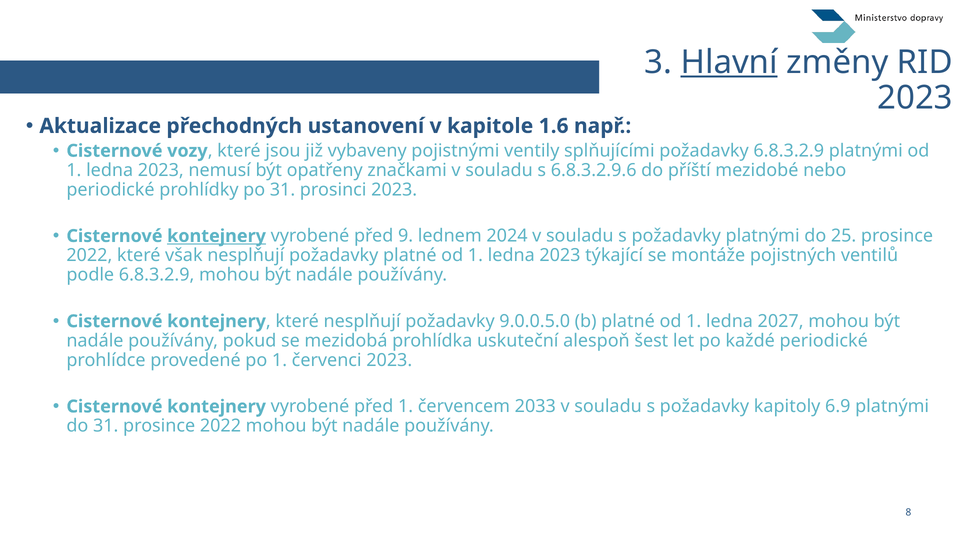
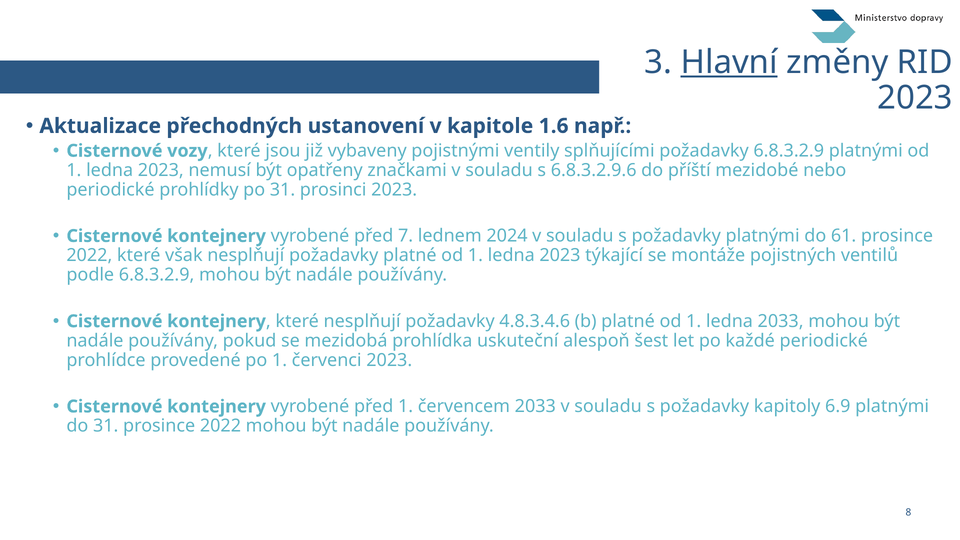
kontejnery underline: present -> none (217, 236)
9: 9 -> 7 (406, 236)
25: 25 -> 61 (844, 236)
9.0.0.5.0: 9.0.0.5.0 -> 4.8.3.4.6 (535, 321)
ledna 2027: 2027 -> 2033 (781, 321)
